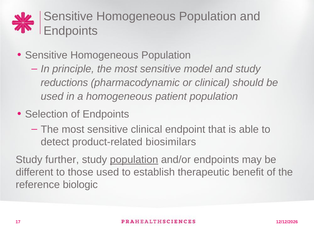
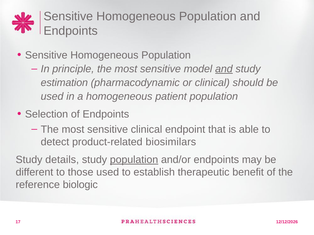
and underline: none -> present (224, 69)
reductions: reductions -> estimation (64, 83)
further: further -> details (62, 160)
